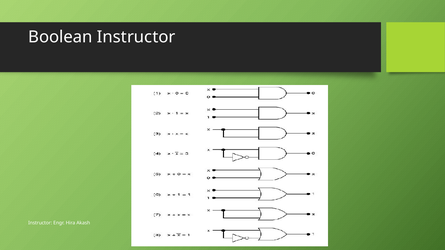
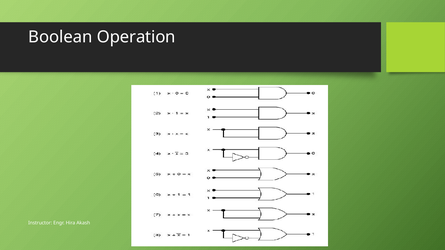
Boolean Instructor: Instructor -> Operation (136, 37)
